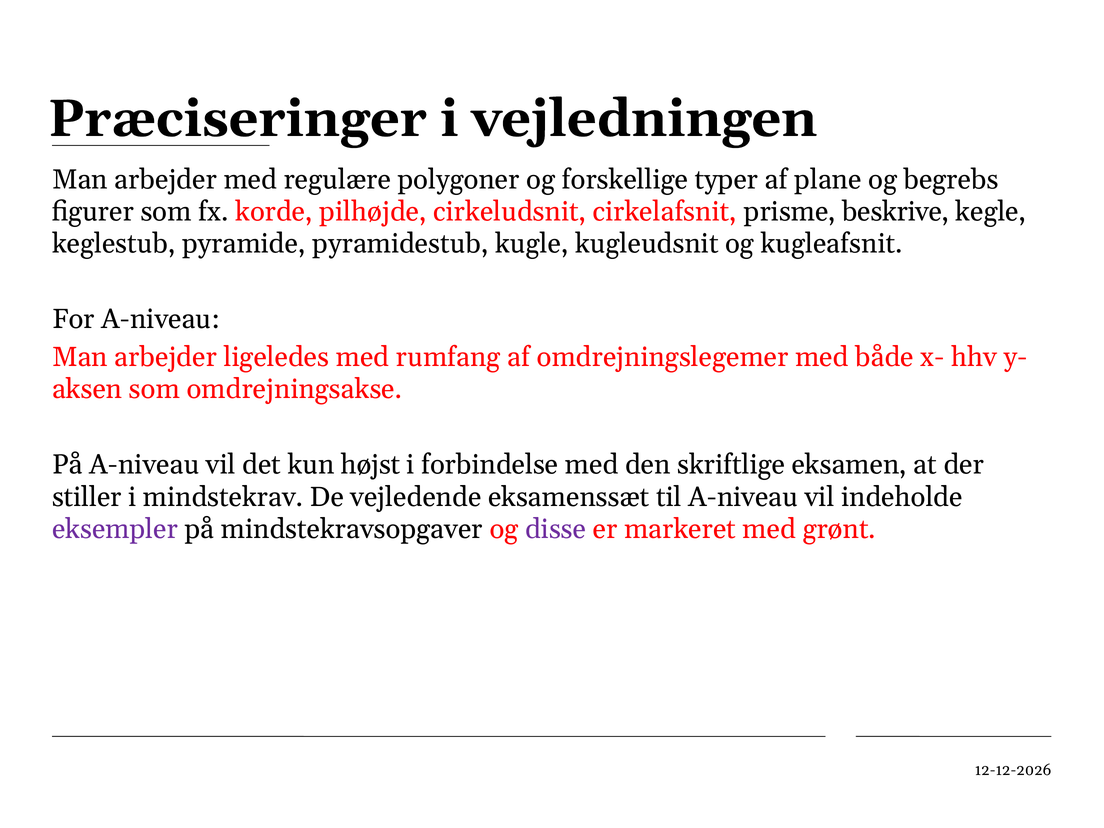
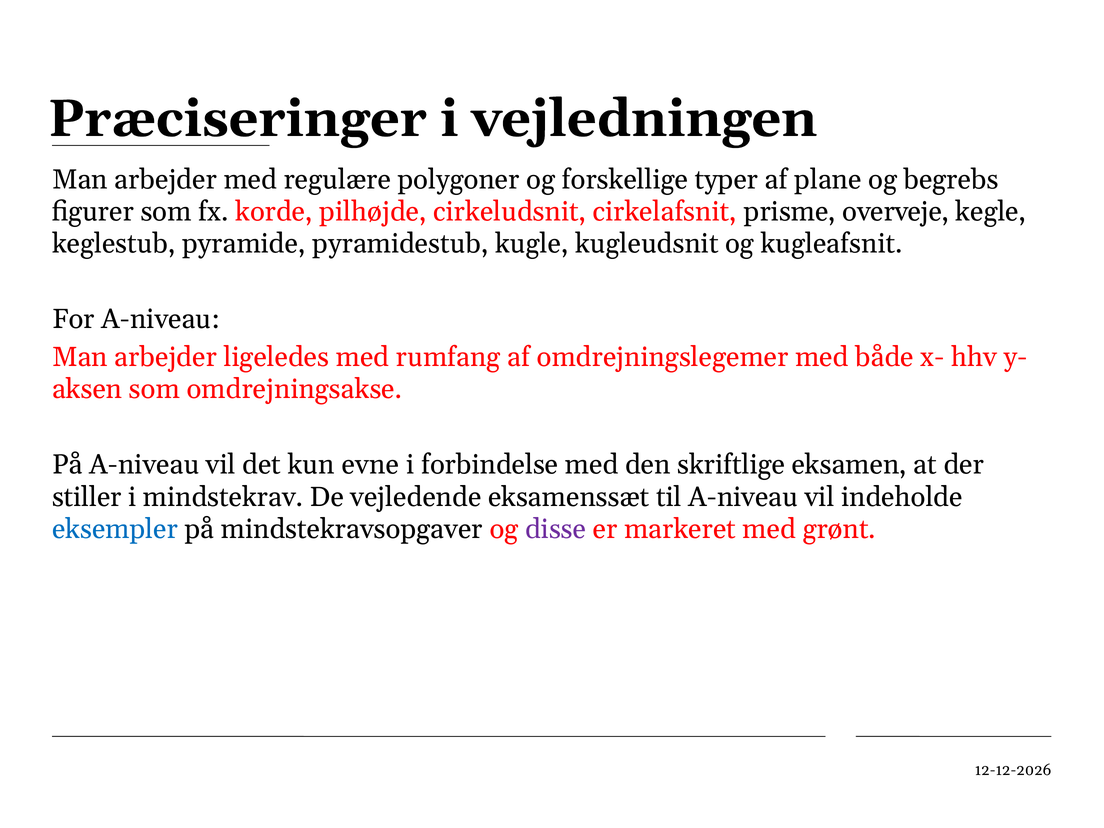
beskrive: beskrive -> overveje (896, 212)
højst: højst -> evne (370, 465)
eksempler colour: purple -> blue (115, 529)
